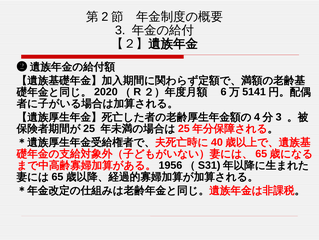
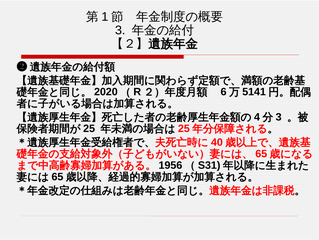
2: 2 -> 1 (105, 17)
